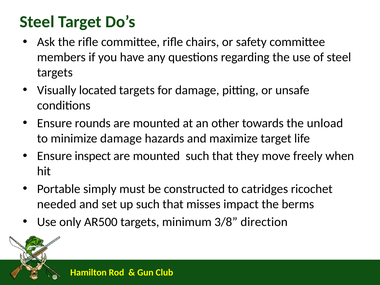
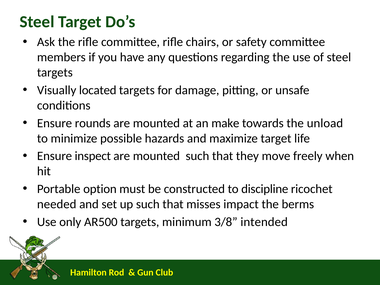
other: other -> make (225, 123)
minimize damage: damage -> possible (121, 138)
simply: simply -> option (100, 189)
catridges: catridges -> discipline (265, 189)
direction: direction -> intended (264, 222)
